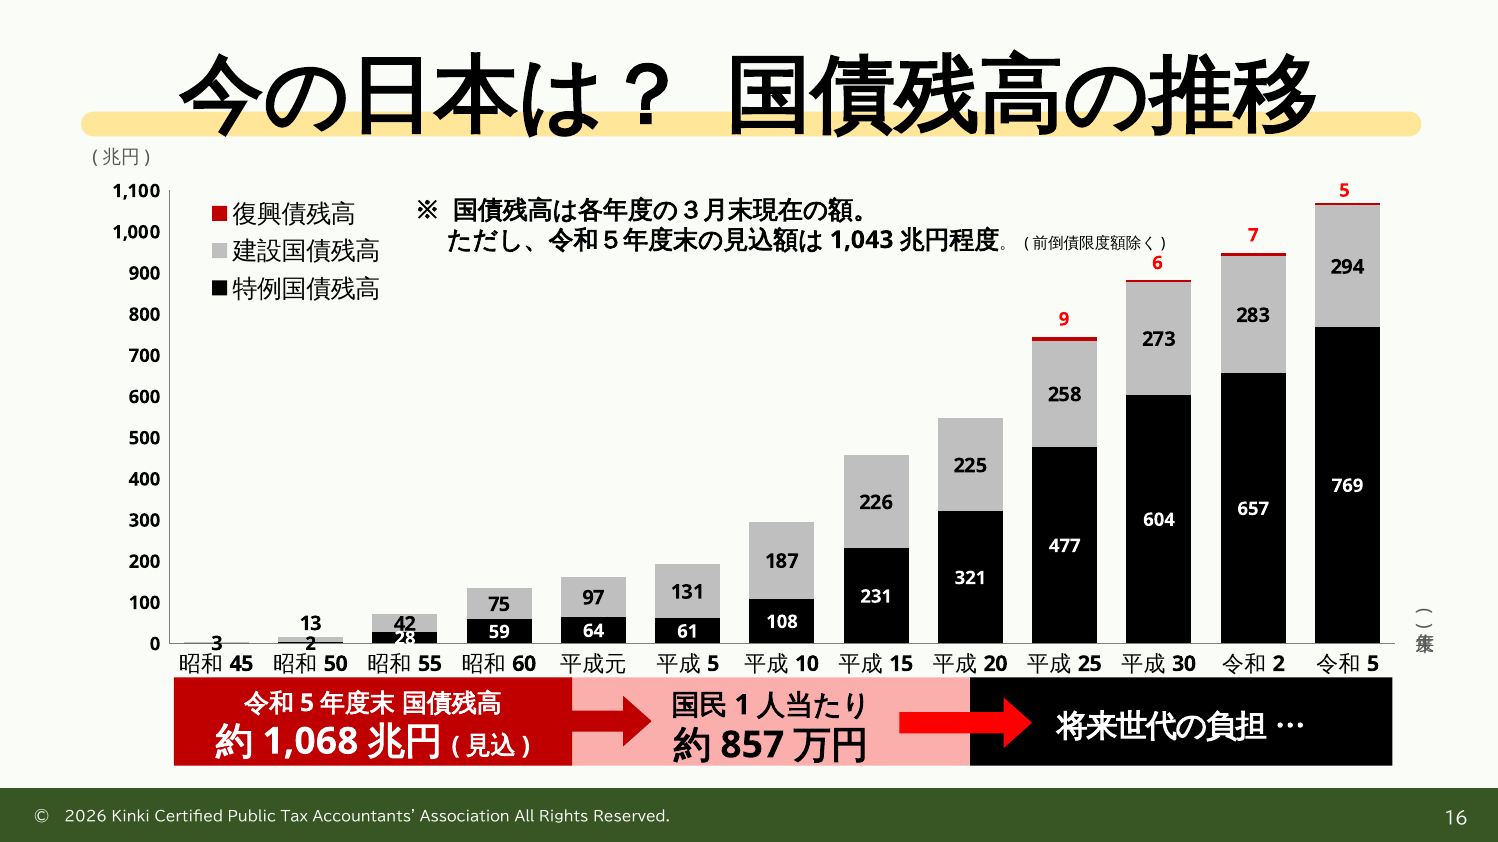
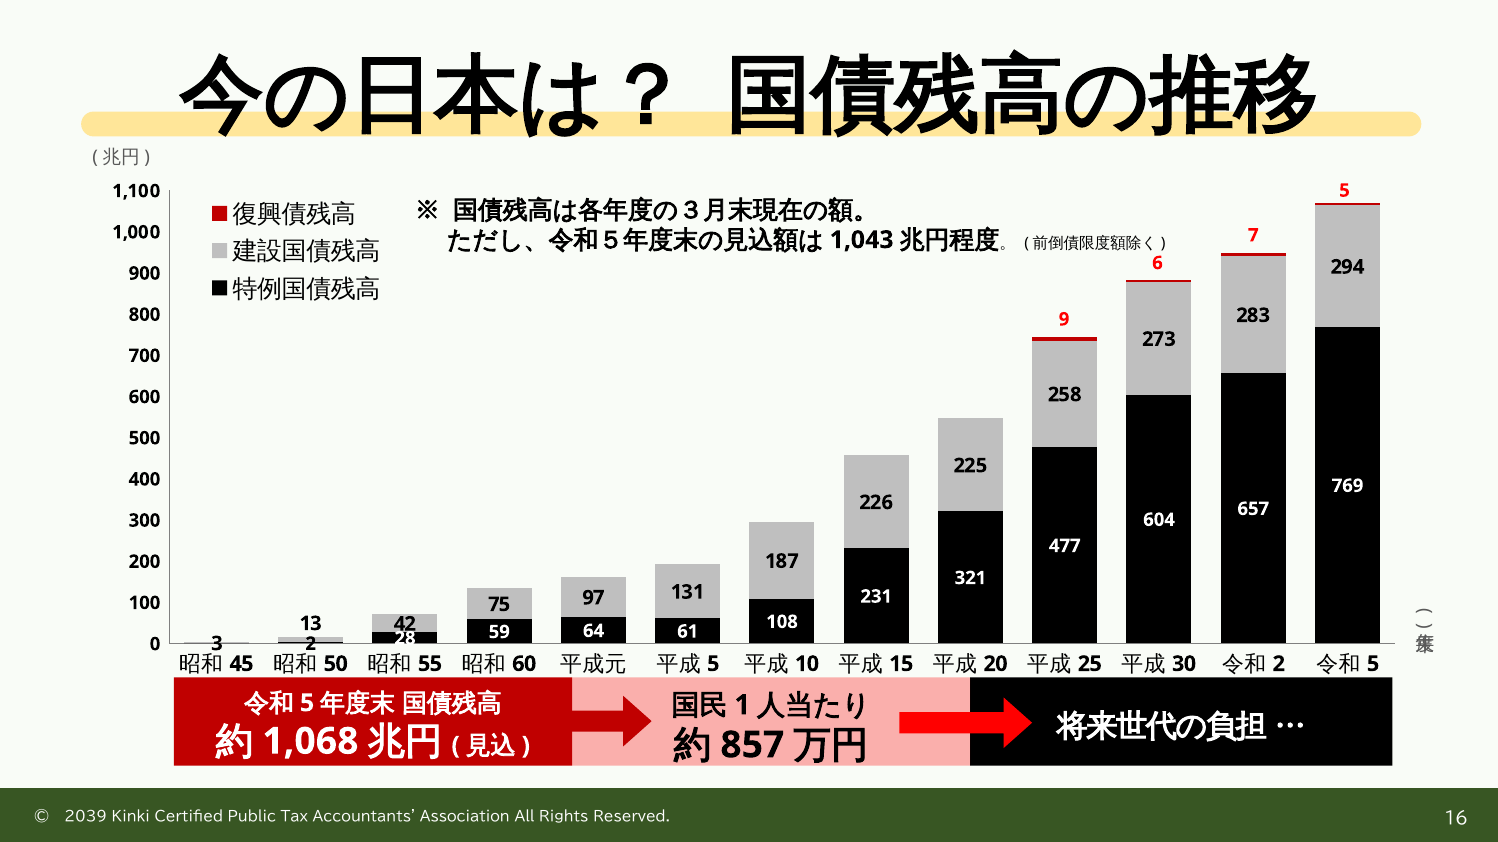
2026: 2026 -> 2039 (86, 818)
